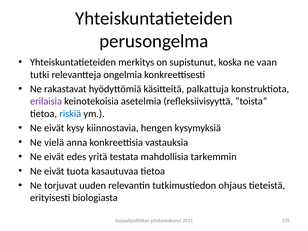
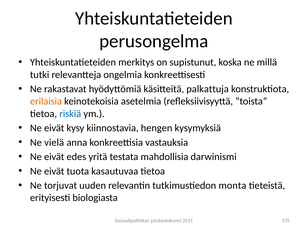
vaan: vaan -> millä (267, 62)
erilaisia colour: purple -> orange (46, 101)
tarkemmin: tarkemmin -> darwinismi (214, 157)
ohjaus: ohjaus -> monta (232, 185)
